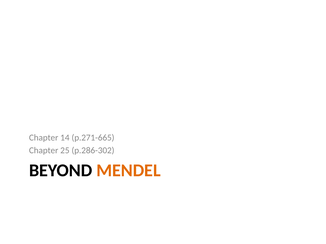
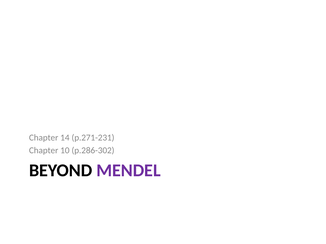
p.271-665: p.271-665 -> p.271-231 (93, 138)
25: 25 -> 10 (65, 151)
MENDEL colour: orange -> purple (128, 171)
